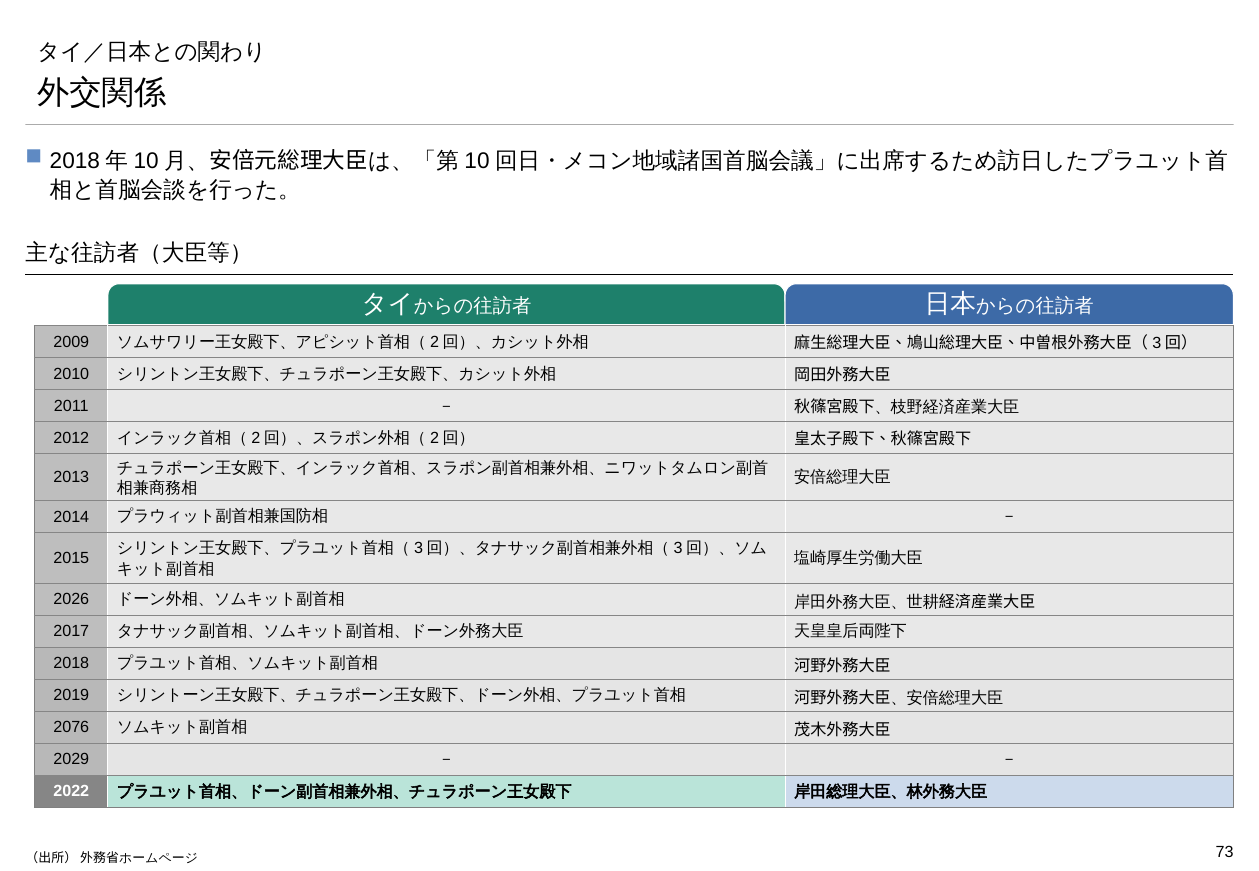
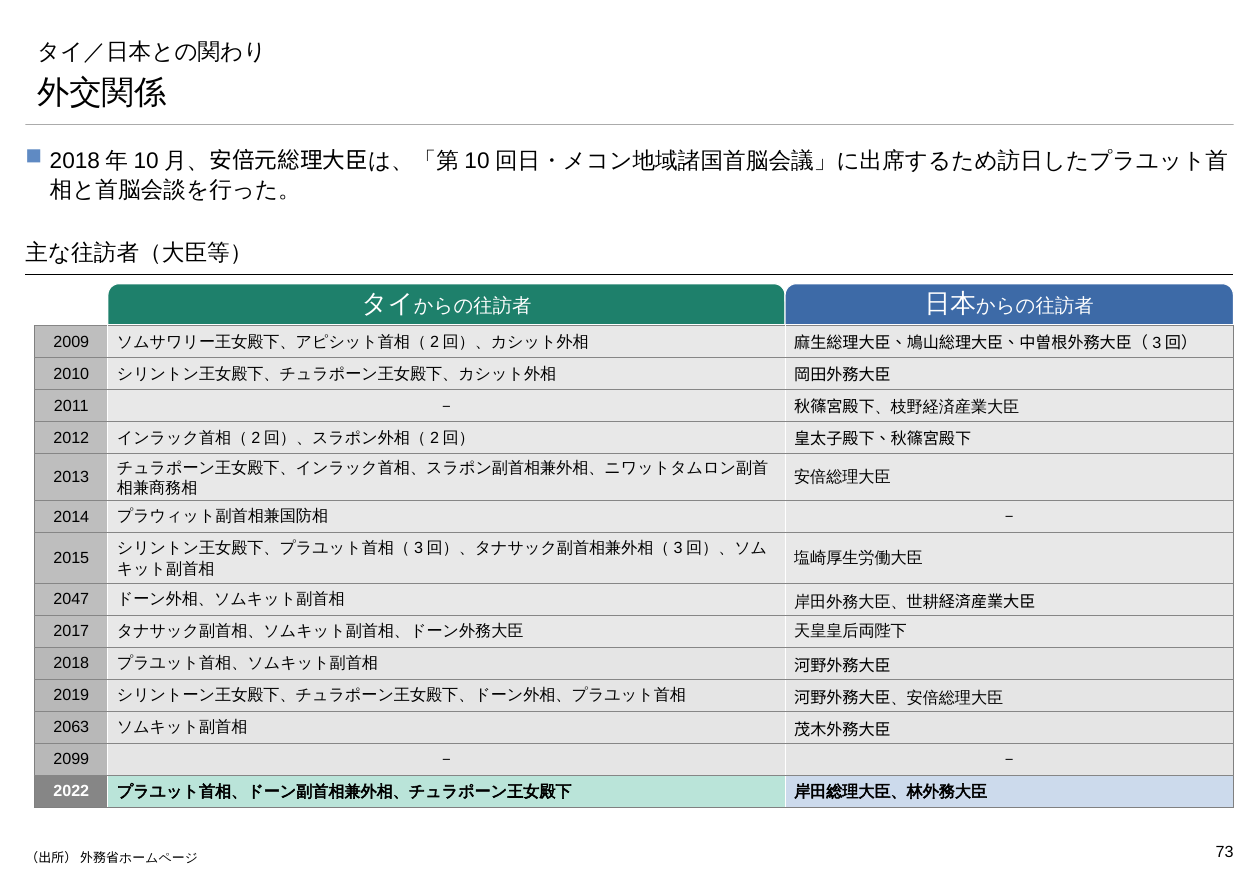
2026: 2026 -> 2047 (71, 600)
2076: 2076 -> 2063 (71, 728)
2029: 2029 -> 2099 (71, 760)
